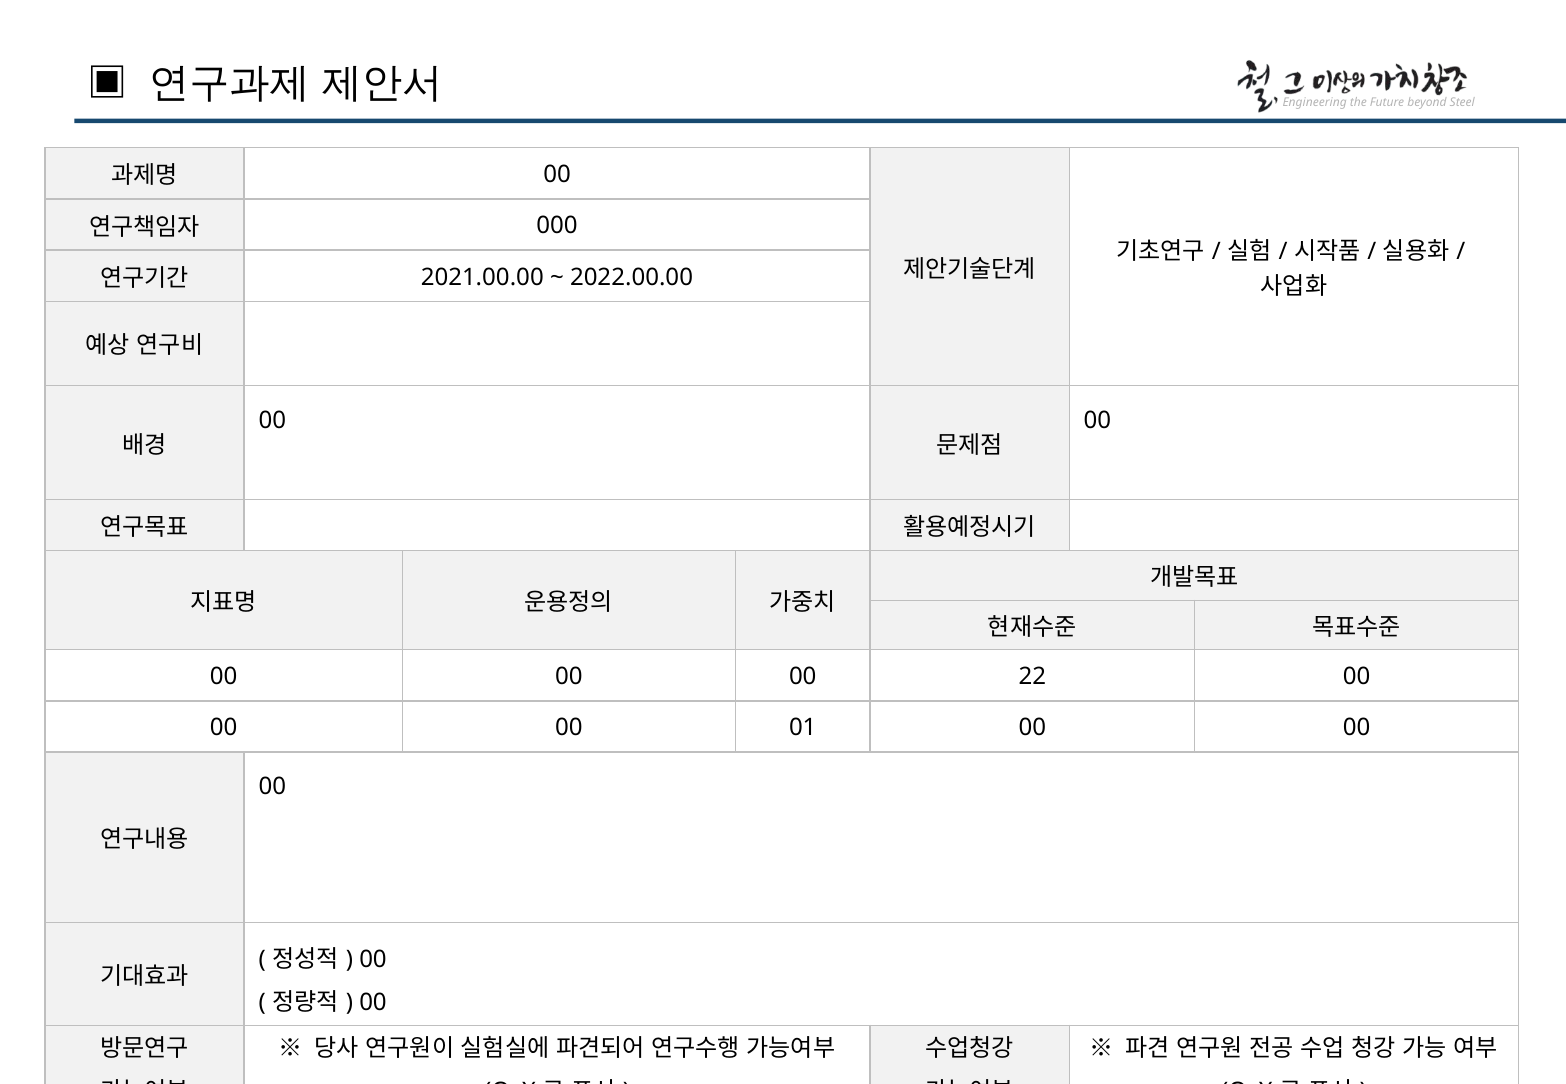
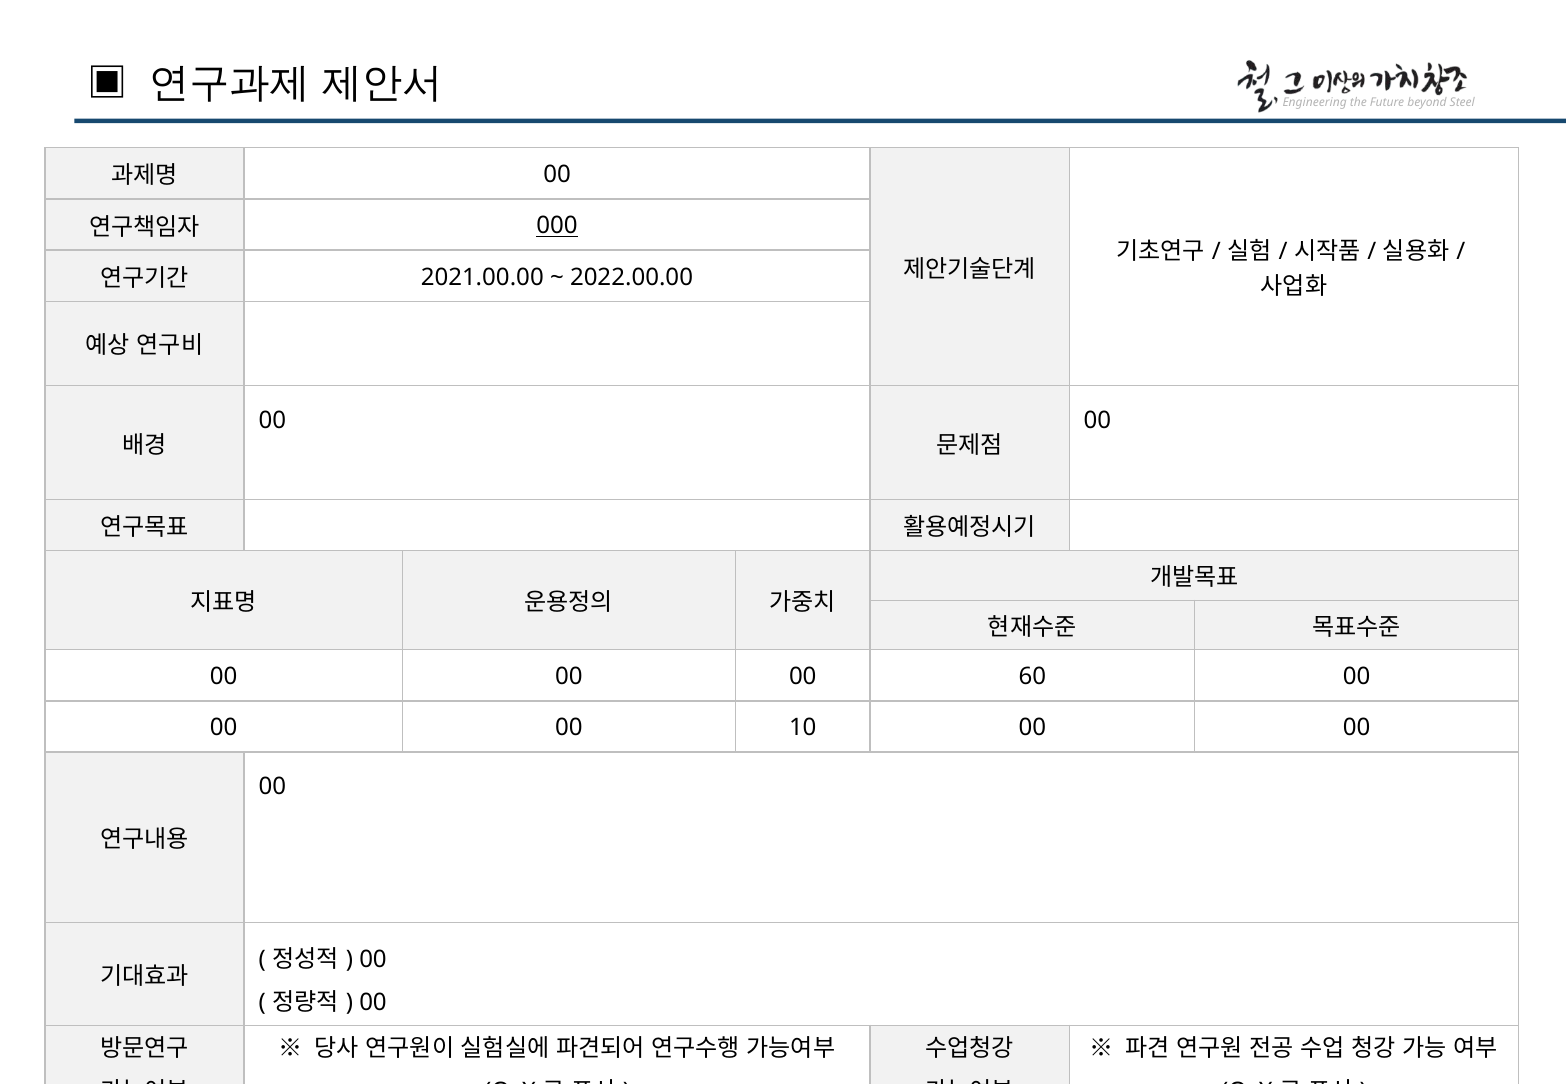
000 underline: none -> present (557, 226)
22: 22 -> 60 (1032, 677)
01: 01 -> 10 (803, 728)
